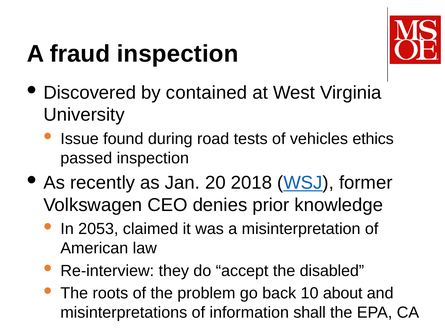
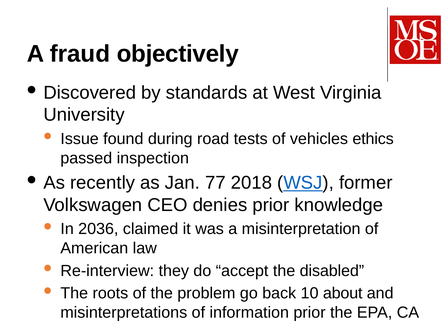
fraud inspection: inspection -> objectively (178, 54)
contained: contained -> standards (207, 93)
20: 20 -> 77 (215, 183)
2053: 2053 -> 2036 (98, 229)
information shall: shall -> prior (310, 312)
